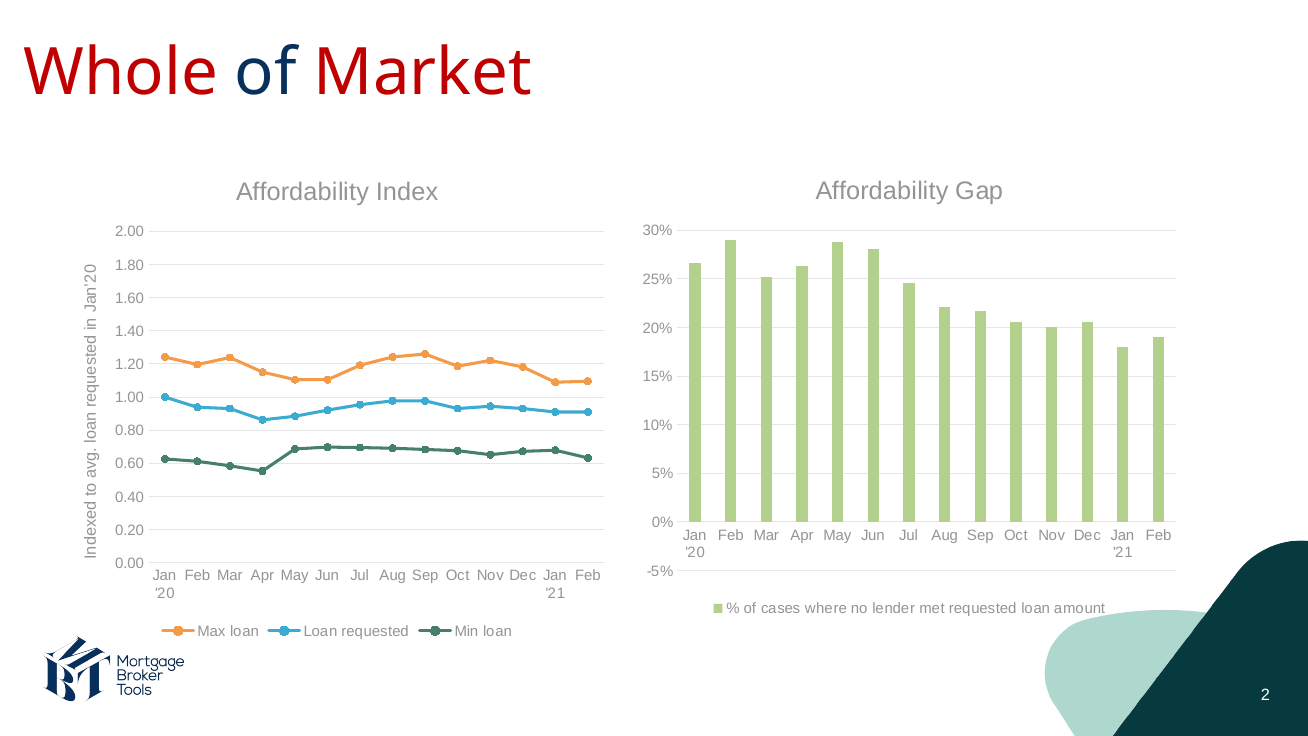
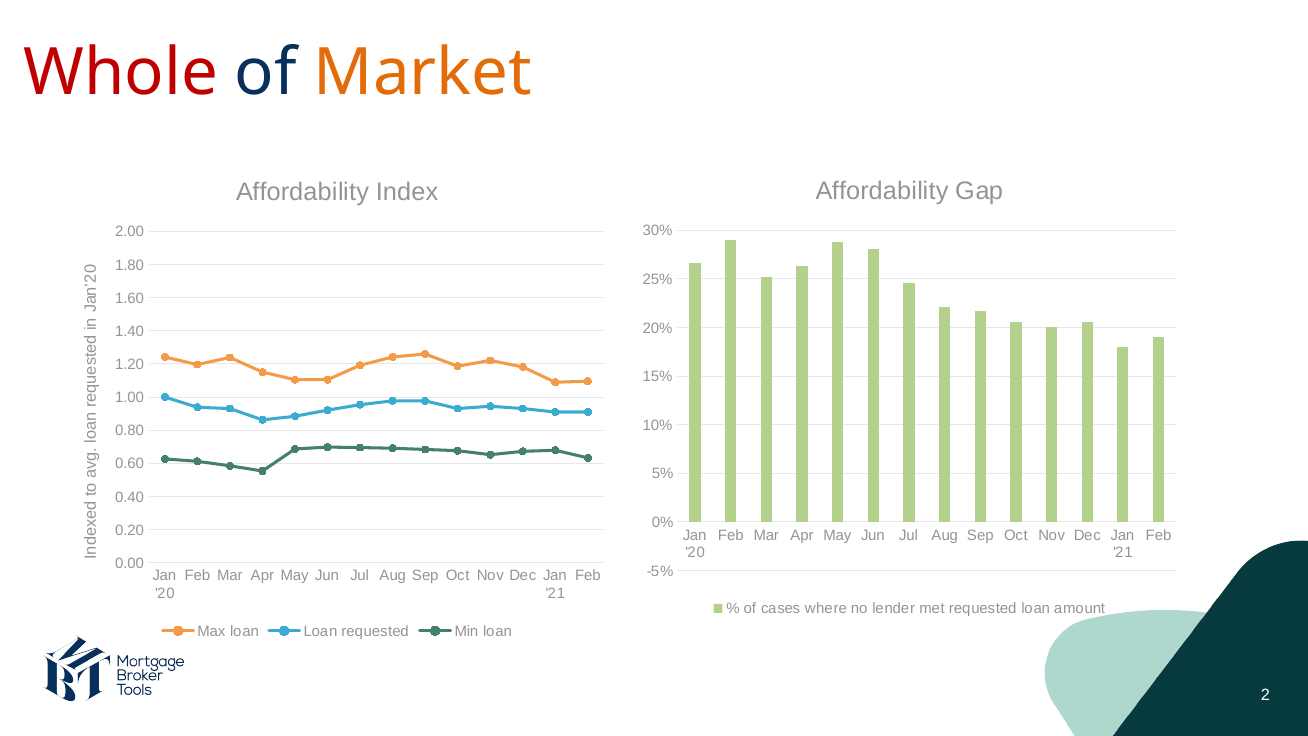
Market colour: red -> orange (423, 73)
